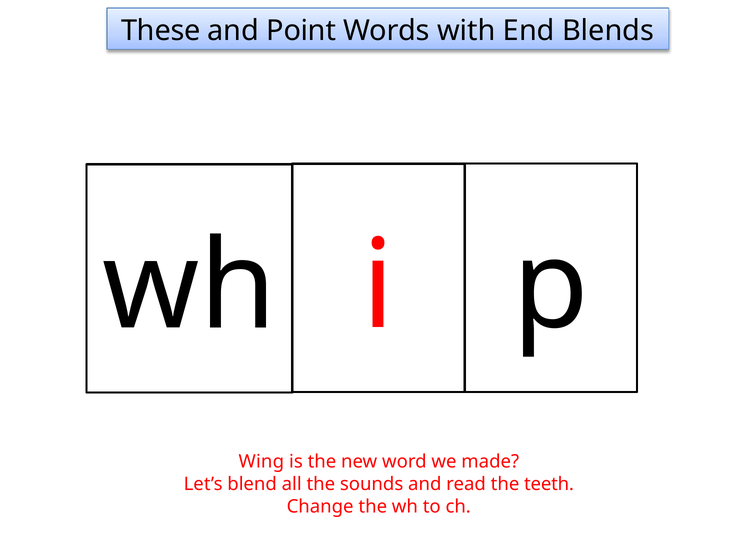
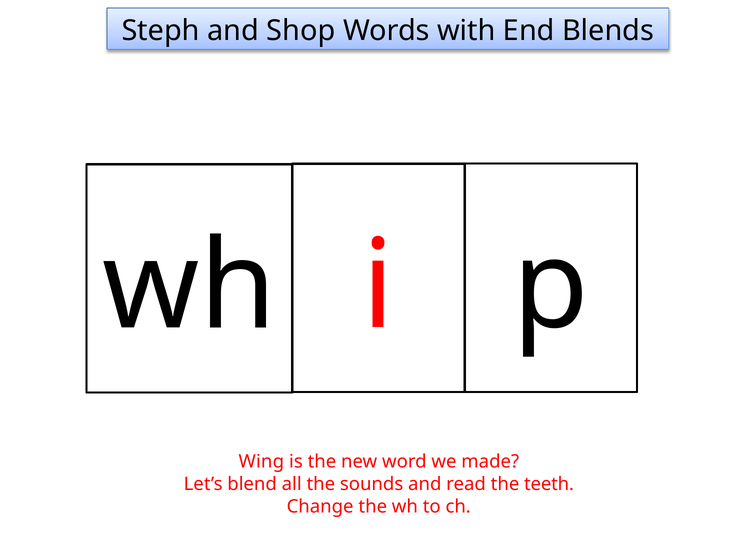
These: These -> Steph (161, 31)
Point: Point -> Shop (301, 31)
